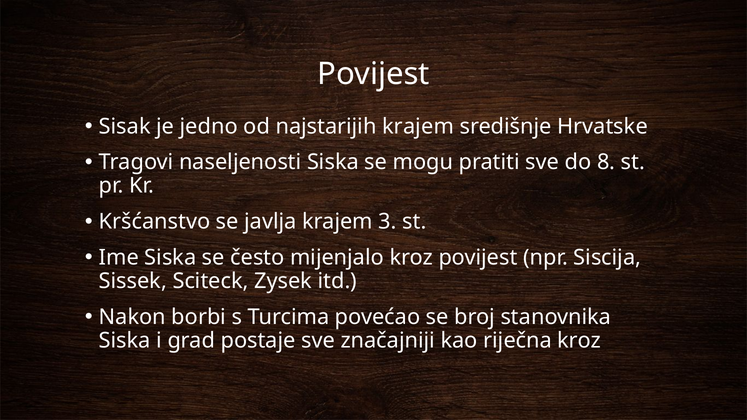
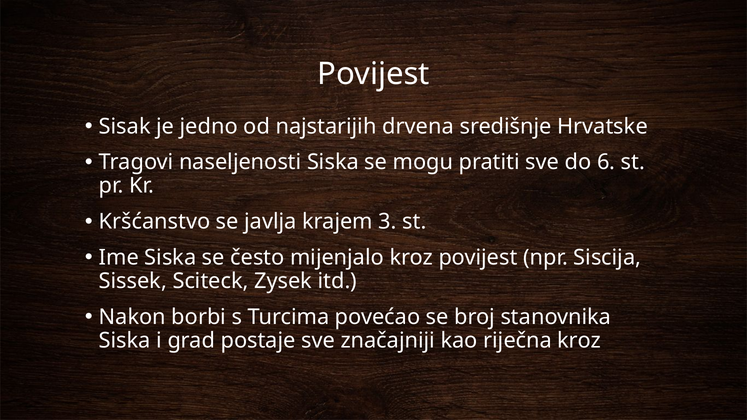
najstarijih krajem: krajem -> drvena (418, 126)
8: 8 -> 6 (606, 162)
